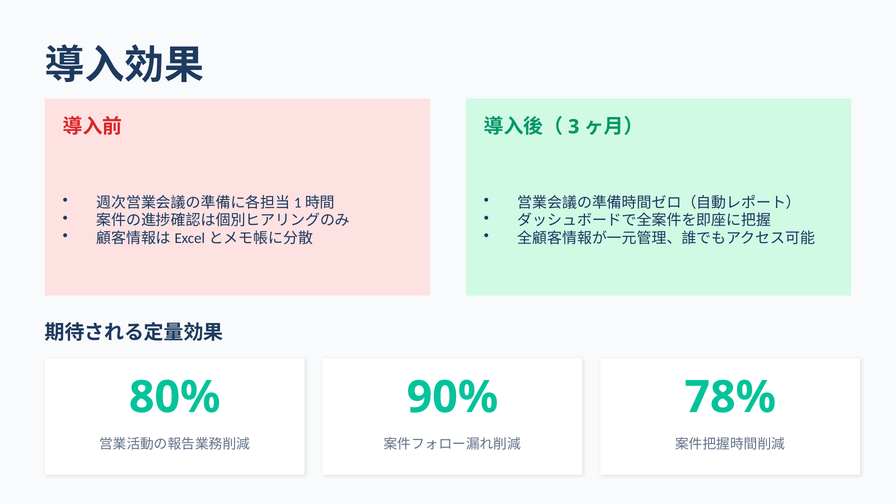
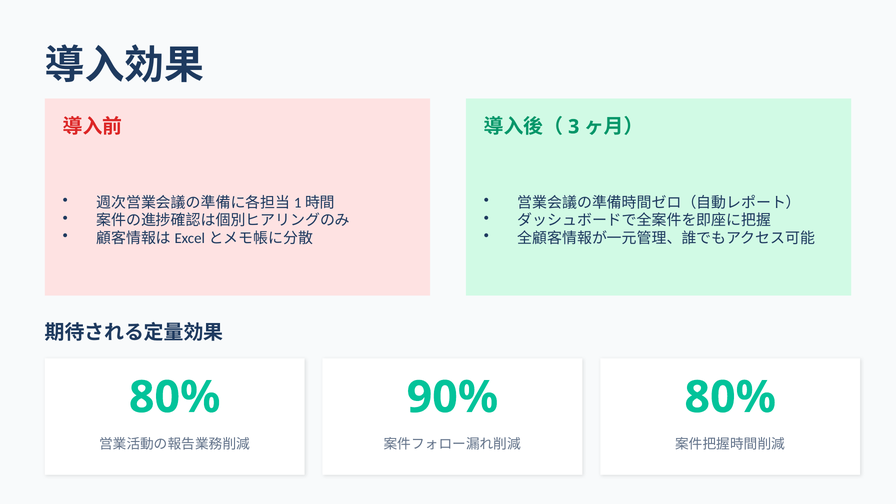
78%: 78% -> 80% (730, 397)
